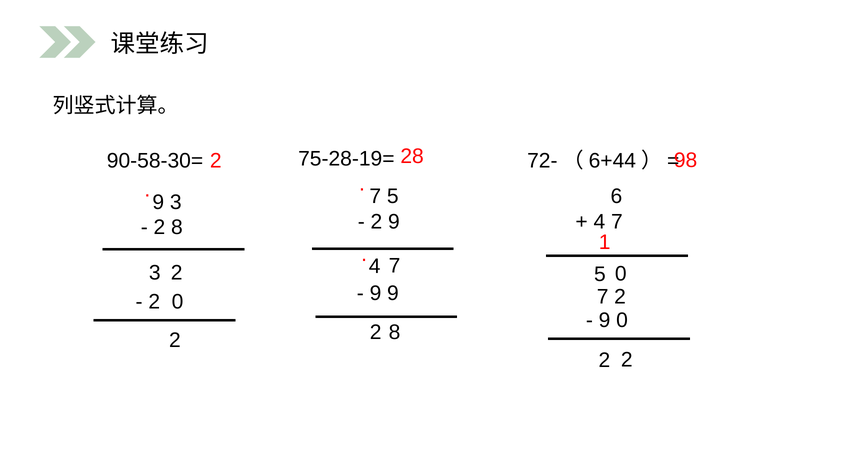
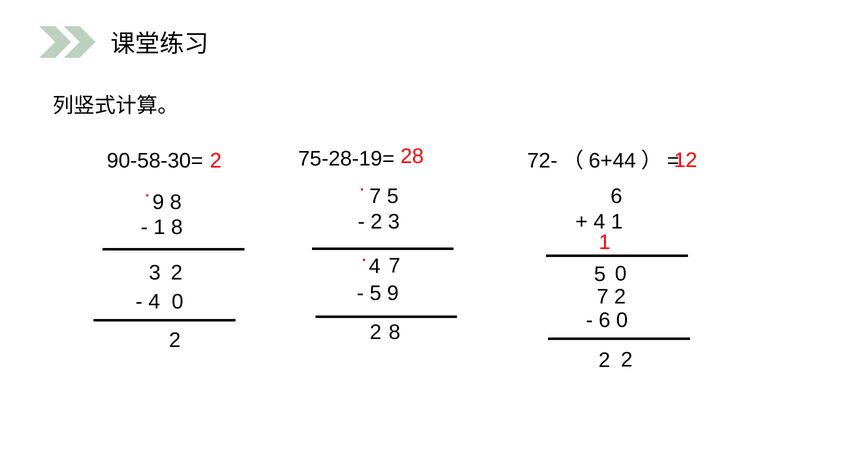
98: 98 -> 12 (686, 160)
9 3: 3 -> 8 (176, 202)
9: 9 -> 3 (394, 222)
7: 7 -> 1 (617, 222)
2: 2 -> 1 (159, 227)
9: 9 -> 5 (375, 294)
2: 2 -> 4 (154, 302)
9: 9 -> 6 (605, 320)
